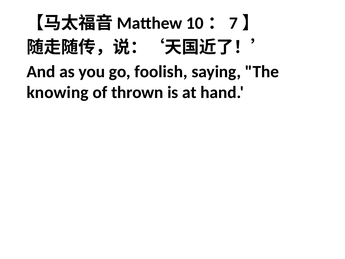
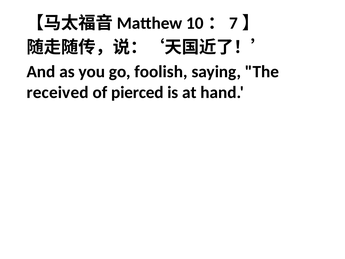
knowing: knowing -> received (58, 92)
thrown: thrown -> pierced (137, 92)
